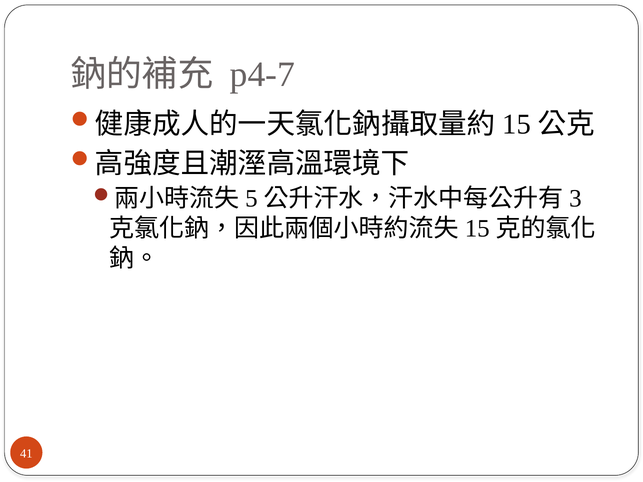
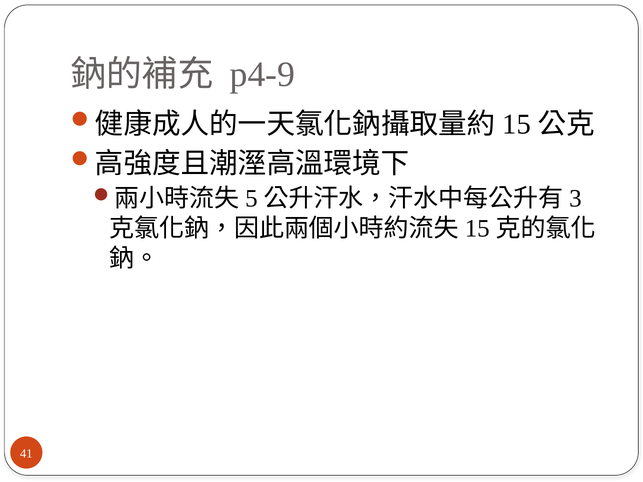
p4-7: p4-7 -> p4-9 (263, 74)
